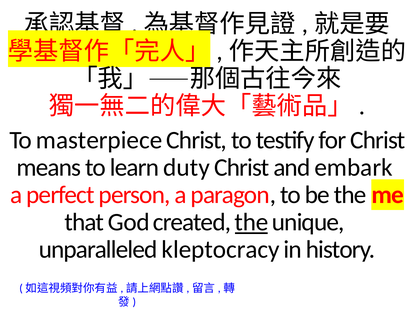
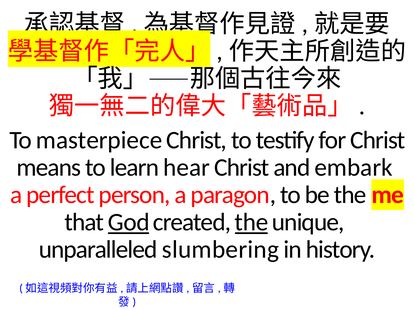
duty: duty -> hear (187, 168)
God underline: none -> present (129, 223)
kleptocracy: kleptocracy -> slumbering (220, 250)
